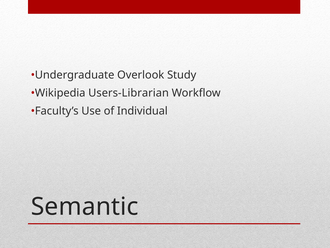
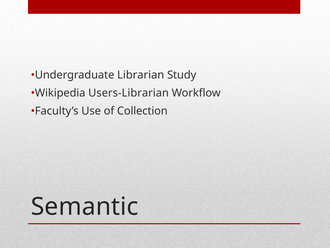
Overlook: Overlook -> Librarian (141, 75)
Individual: Individual -> Collection (142, 111)
